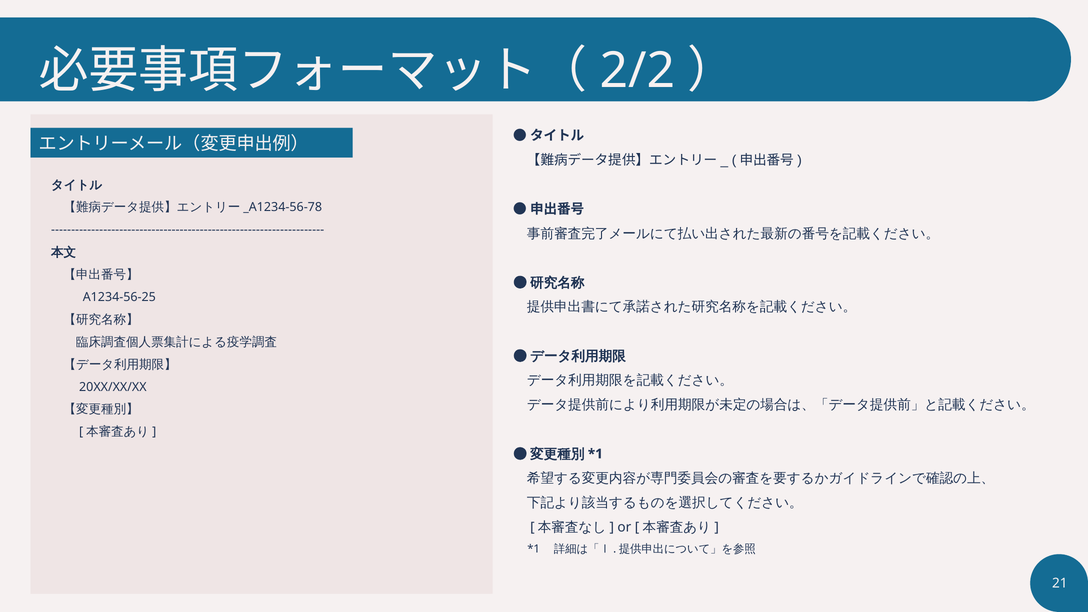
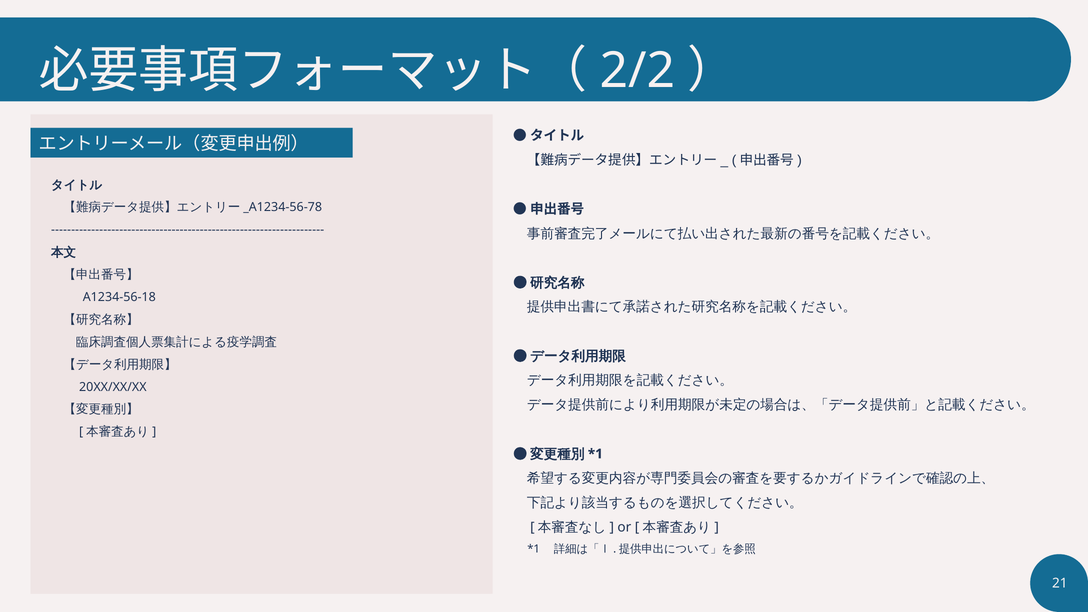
A1234-56-25: A1234-56-25 -> A1234-56-18 (119, 297)
